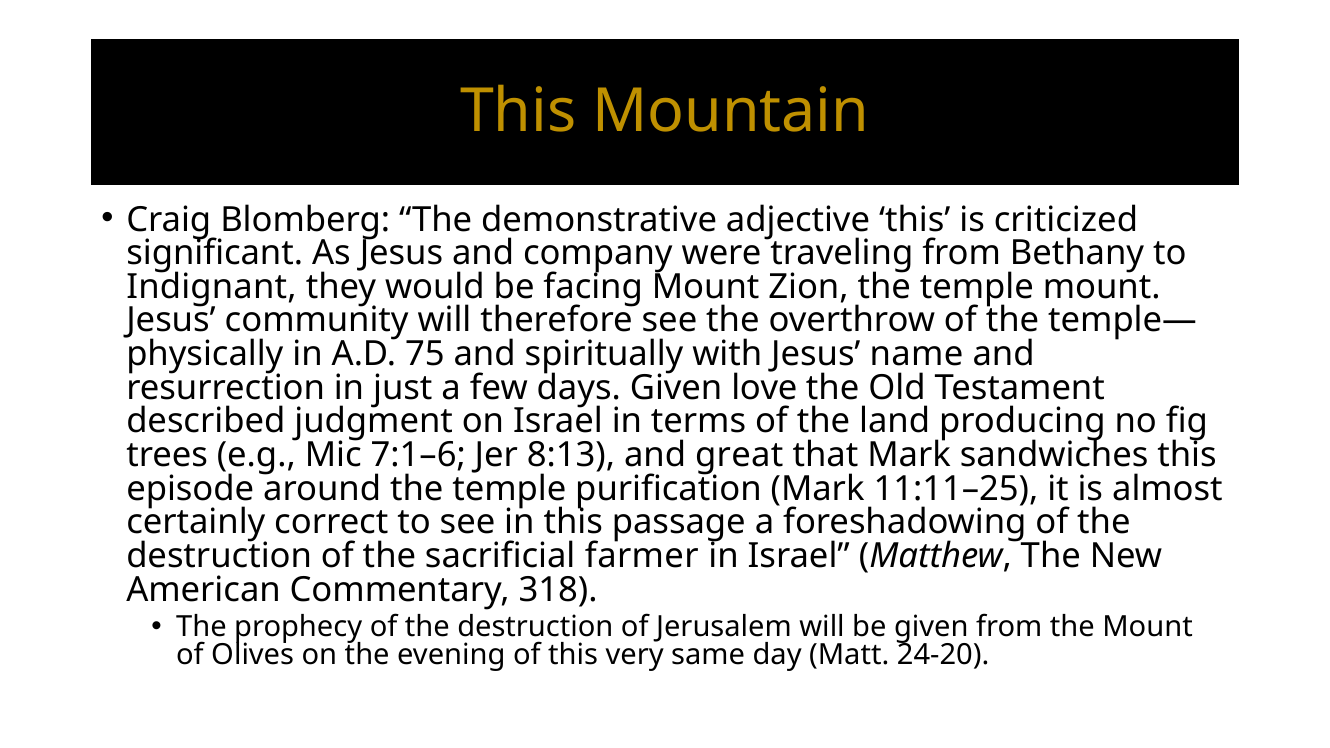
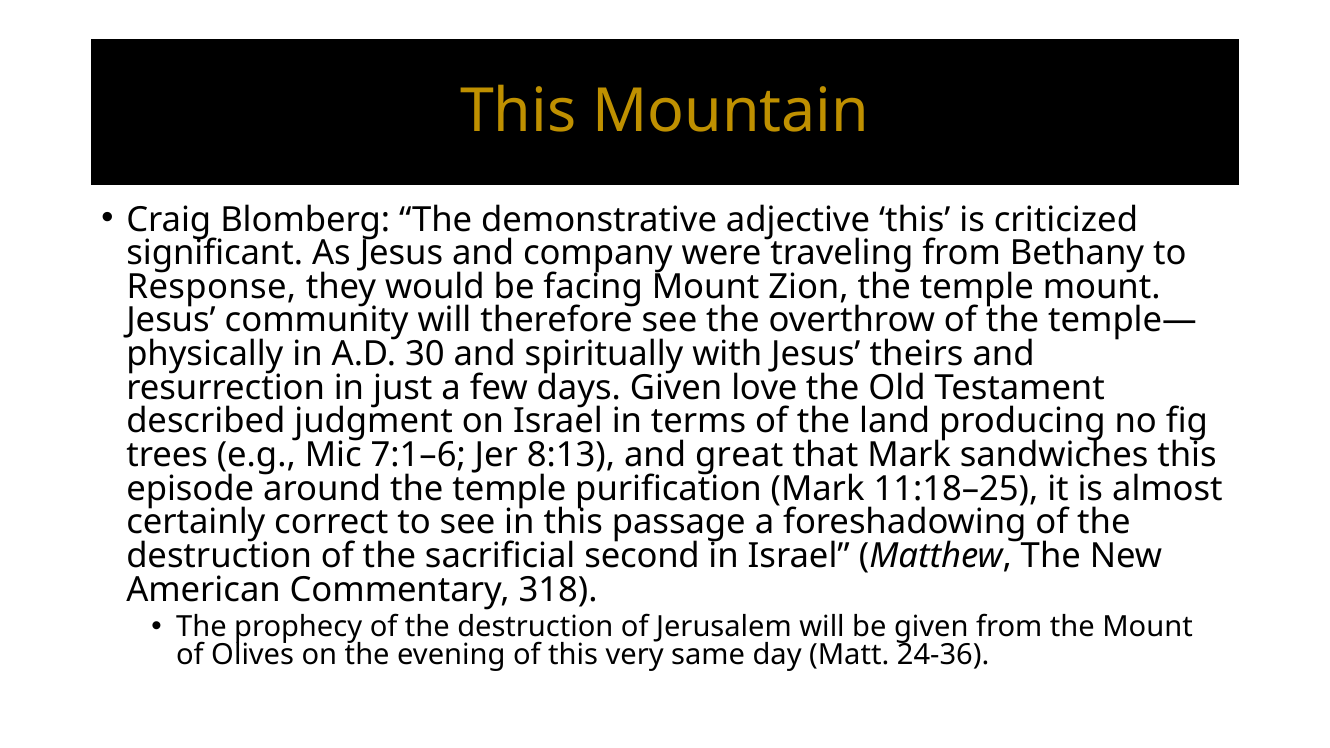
Indignant: Indignant -> Response (211, 287)
75: 75 -> 30 (425, 354)
name: name -> theirs (917, 354)
11:11–25: 11:11–25 -> 11:18–25 (956, 489)
farmer: farmer -> second (642, 556)
24-20: 24-20 -> 24-36 (943, 655)
